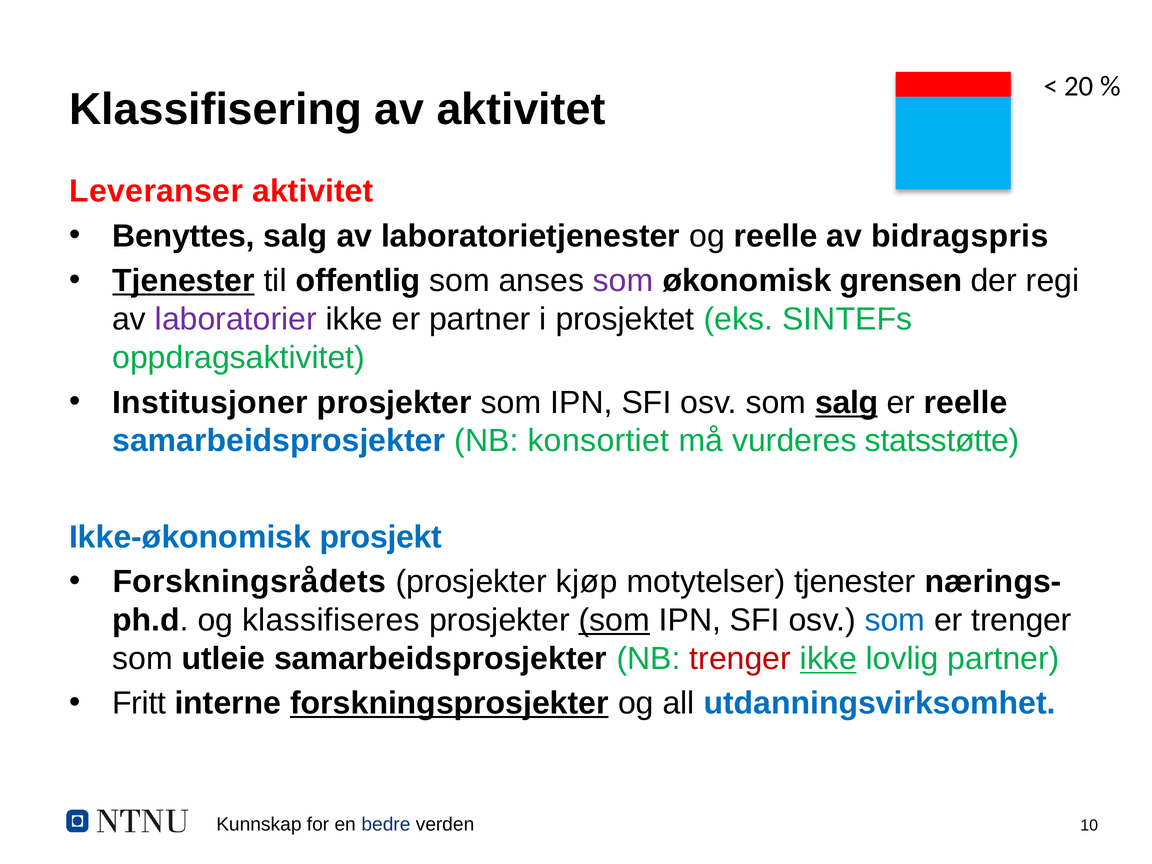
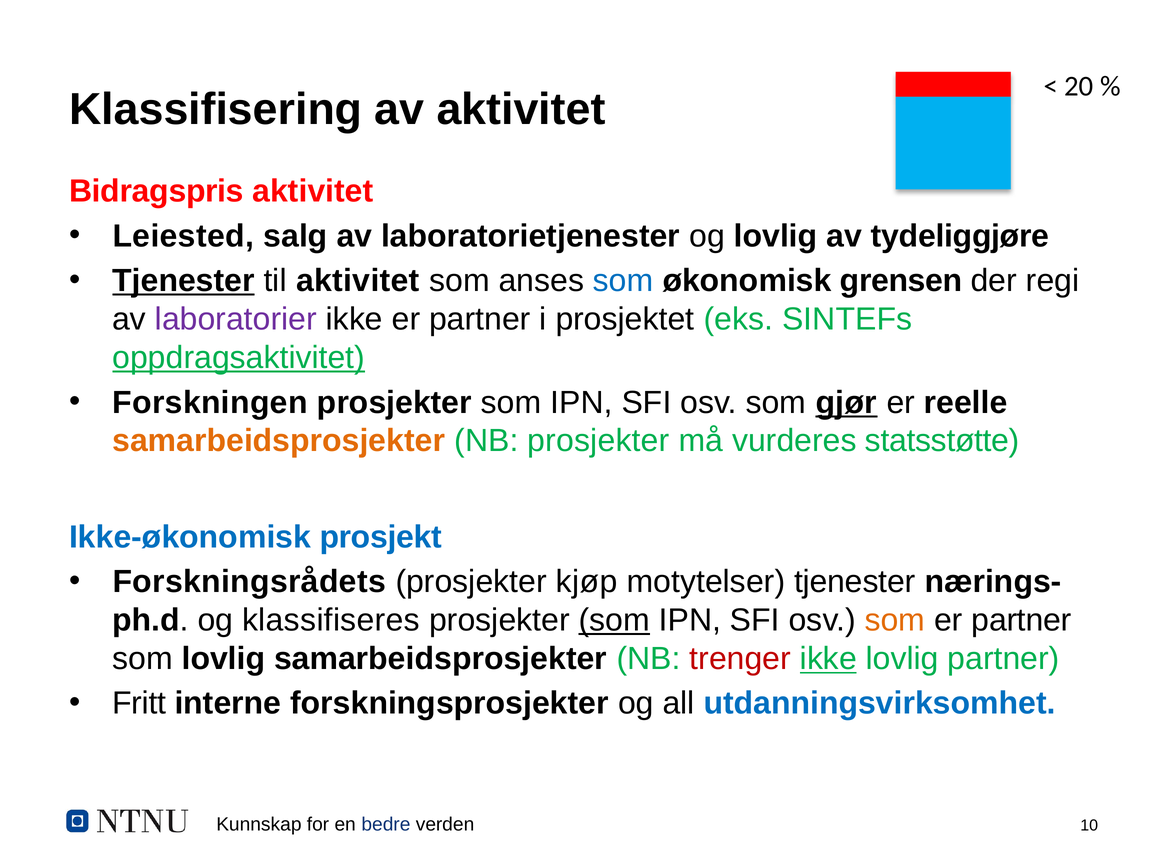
Leveranser: Leveranser -> Bidragspris (156, 191)
Benyttes: Benyttes -> Leiested (183, 236)
og reelle: reelle -> lovlig (776, 236)
bidragspris: bidragspris -> tydeliggjøre (960, 236)
til offentlig: offentlig -> aktivitet (358, 281)
som colour: purple -> blue (623, 281)
oppdragsaktivitet underline: none -> present (239, 358)
Institusjoner: Institusjoner -> Forskningen (210, 402)
som salg: salg -> gjør (846, 402)
samarbeidsprosjekter colour: blue -> orange (279, 441)
NB konsortiet: konsortiet -> prosjekter (599, 441)
som colour: blue -> orange (895, 620)
trenger: trenger -> partner (1021, 620)
som utleie: utleie -> lovlig (223, 659)
forskningsprosjekter underline: present -> none (449, 703)
